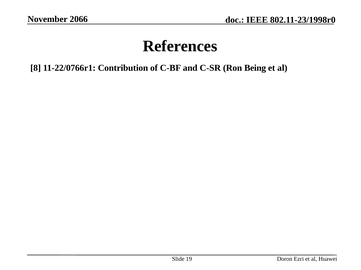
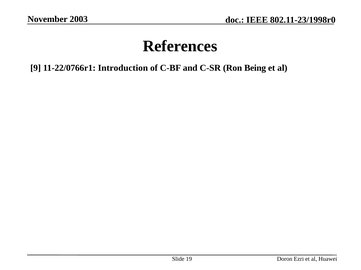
2066: 2066 -> 2003 (79, 19)
8: 8 -> 9 (36, 68)
Contribution: Contribution -> Introduction (123, 68)
